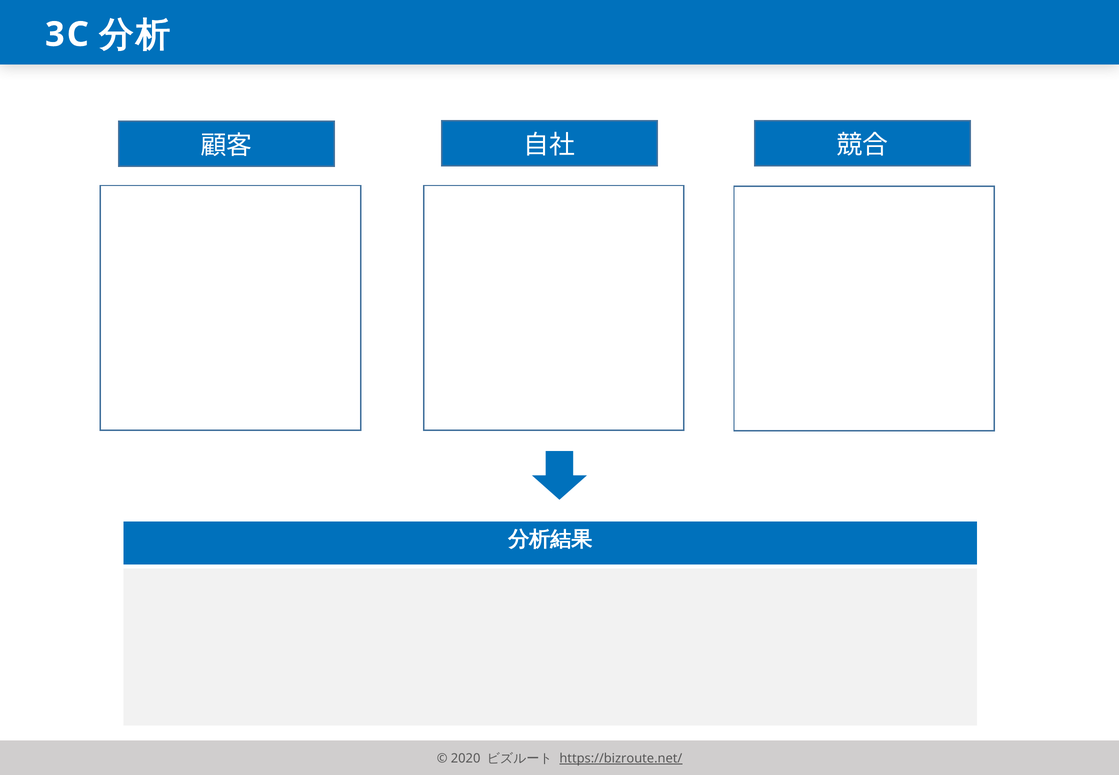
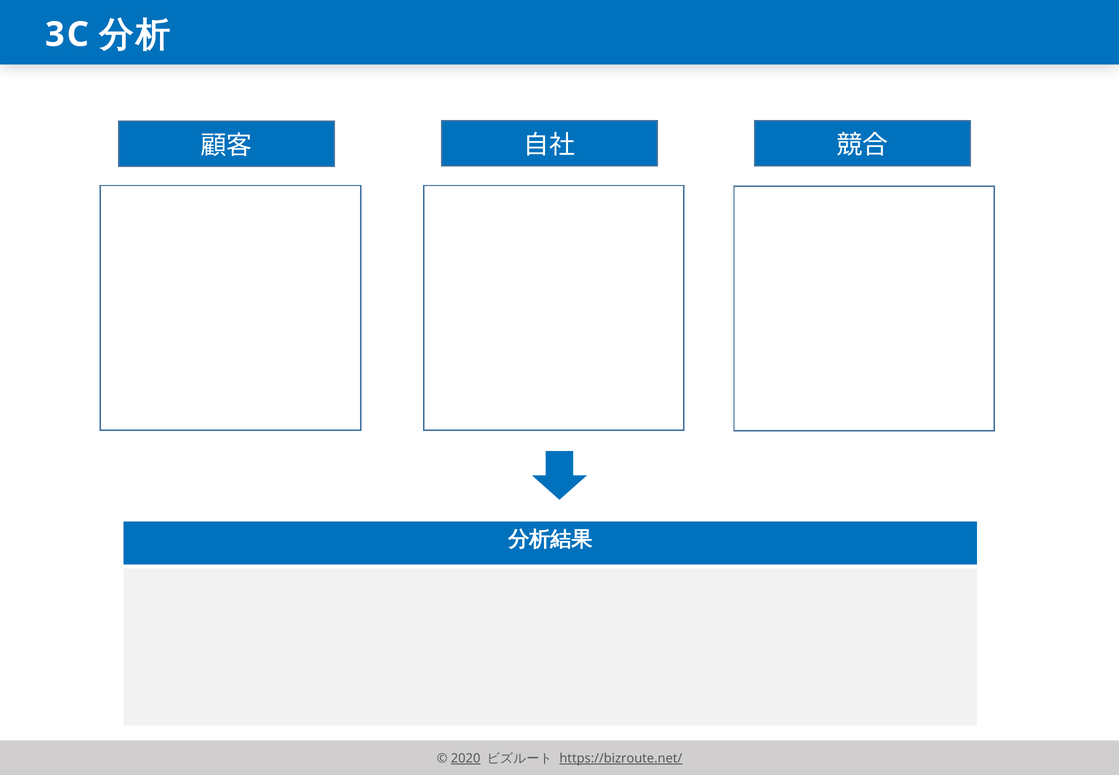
2020 underline: none -> present (466, 758)
